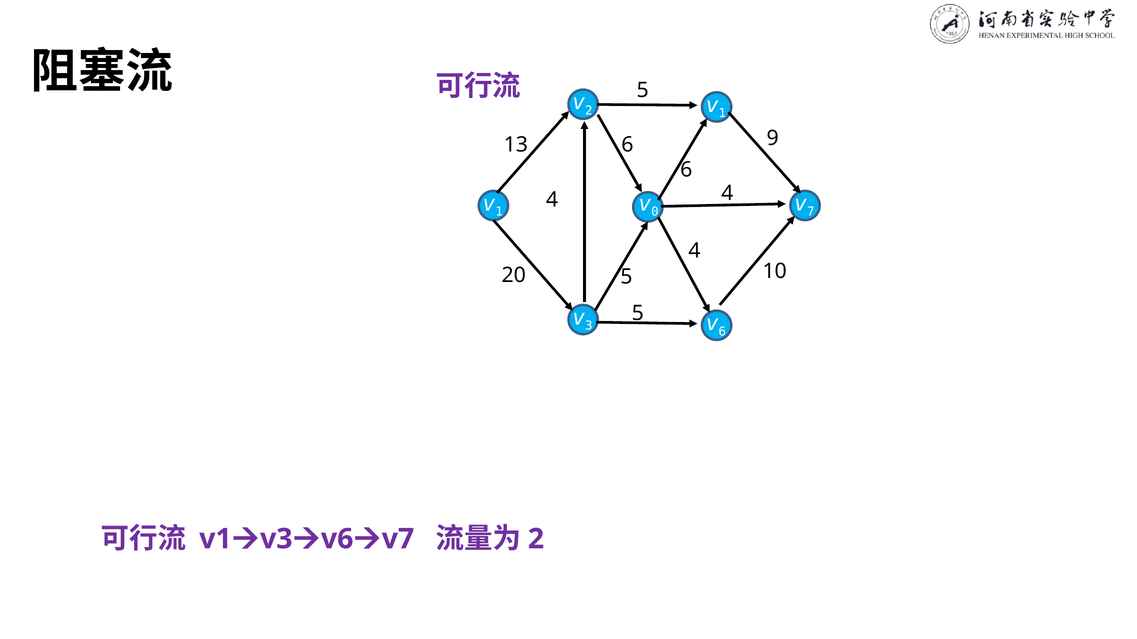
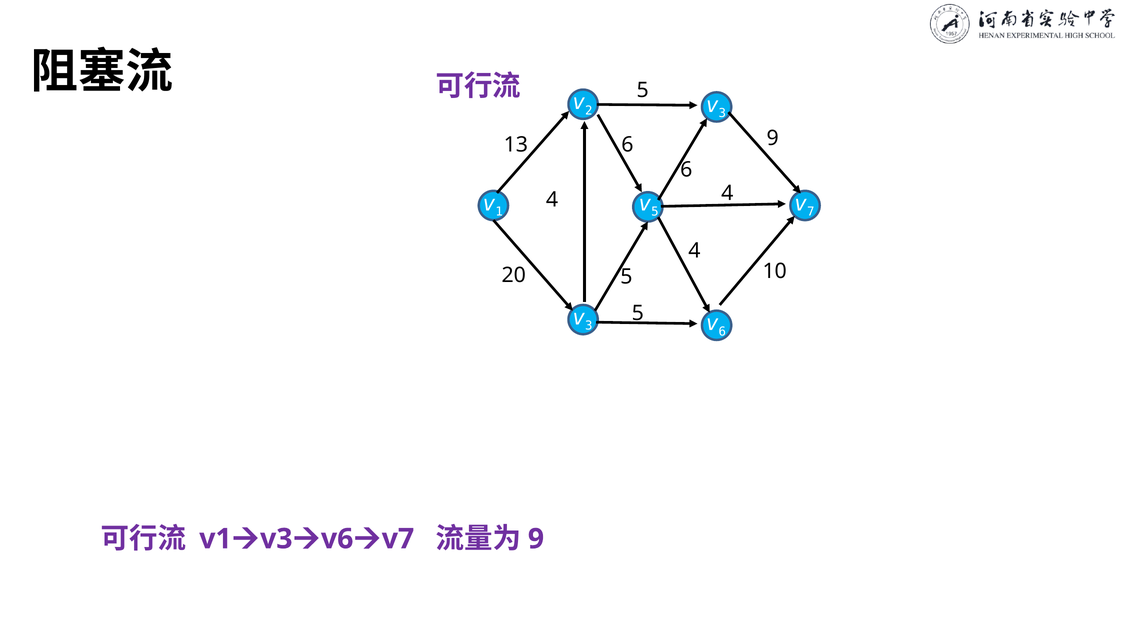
1: 1 -> 3 (722, 113)
0: 0 -> 5 (655, 212)
2: 2 -> 9 (536, 539)
